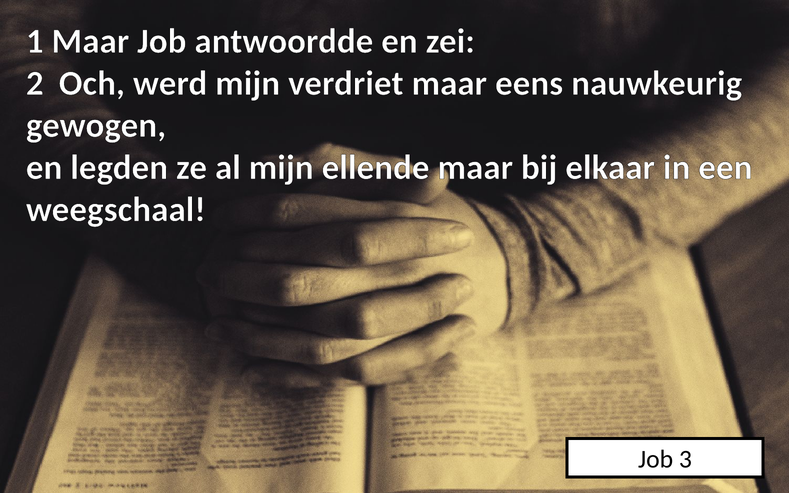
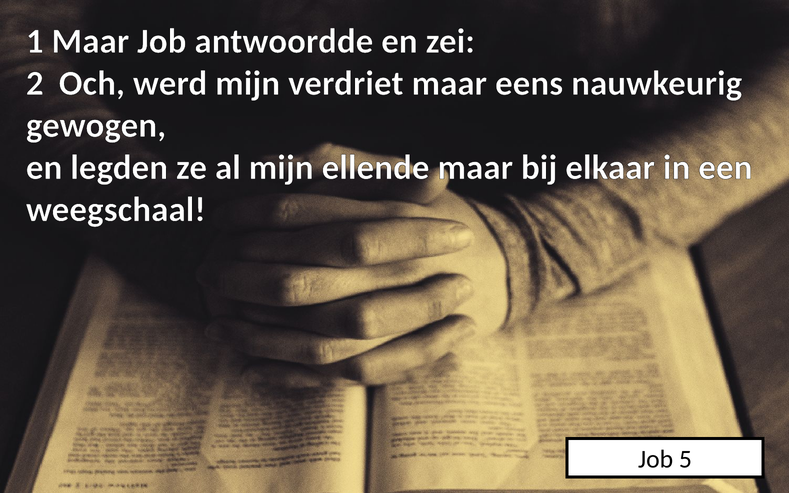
3: 3 -> 5 (685, 460)
